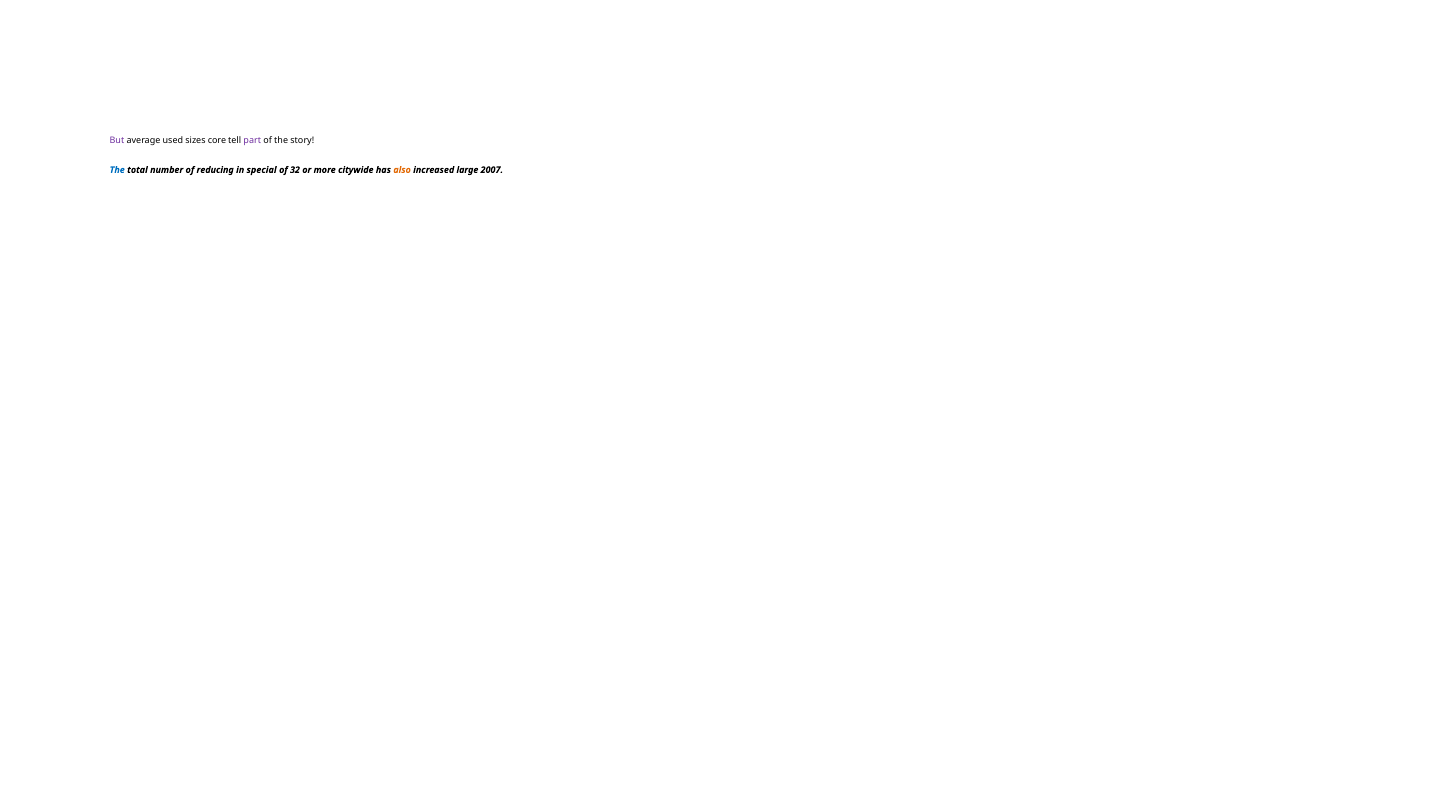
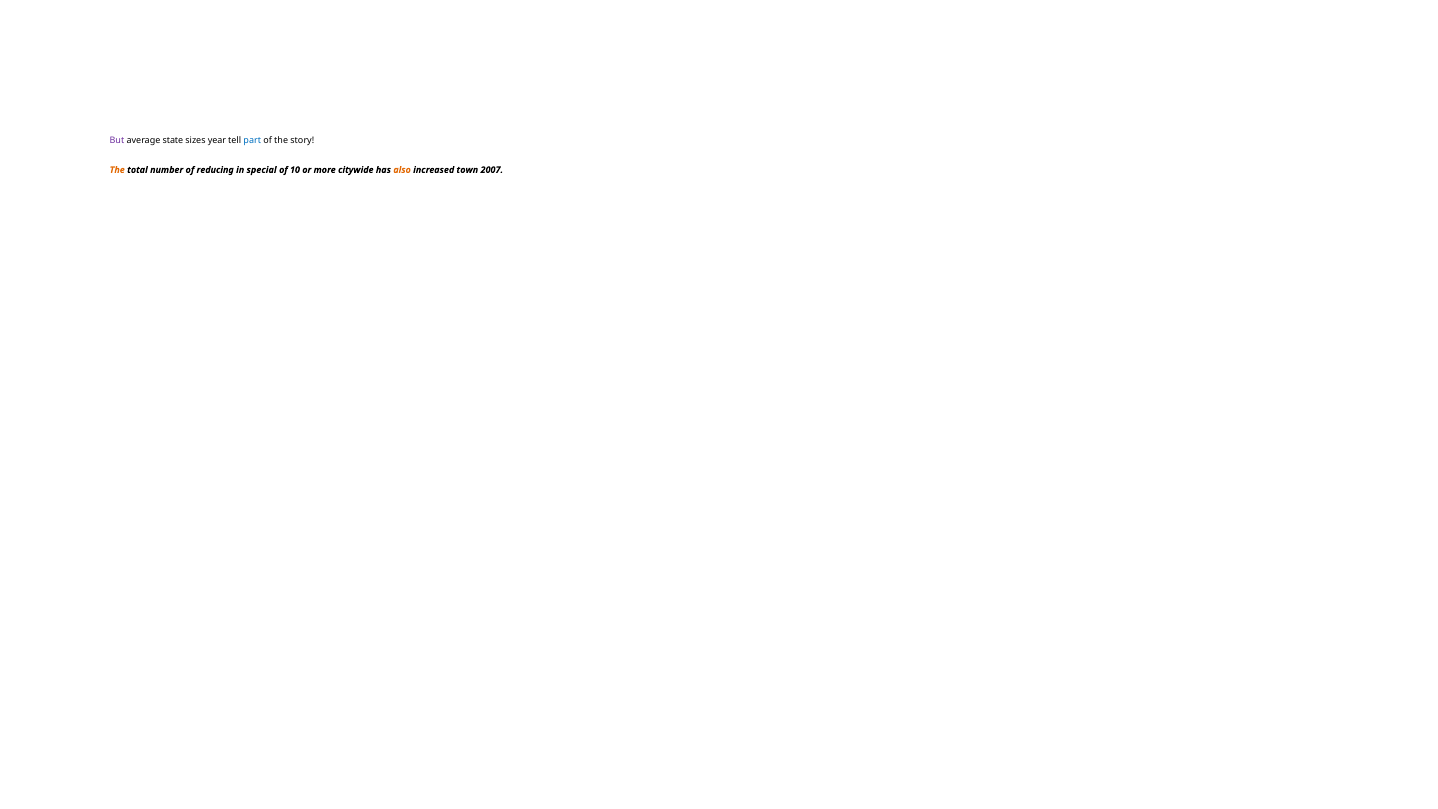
used: used -> state (173, 141)
core: core -> year (217, 141)
part colour: purple -> blue (252, 141)
The colour: blue -> orange (117, 170)
32: 32 -> 10 (295, 170)
large: large -> town (467, 170)
